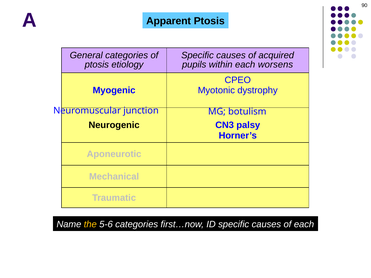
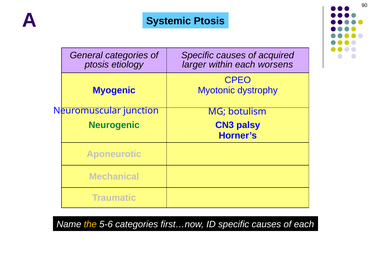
Apparent: Apparent -> Systemic (169, 21)
pupils: pupils -> larger (194, 65)
Neurogenic colour: black -> green (114, 125)
